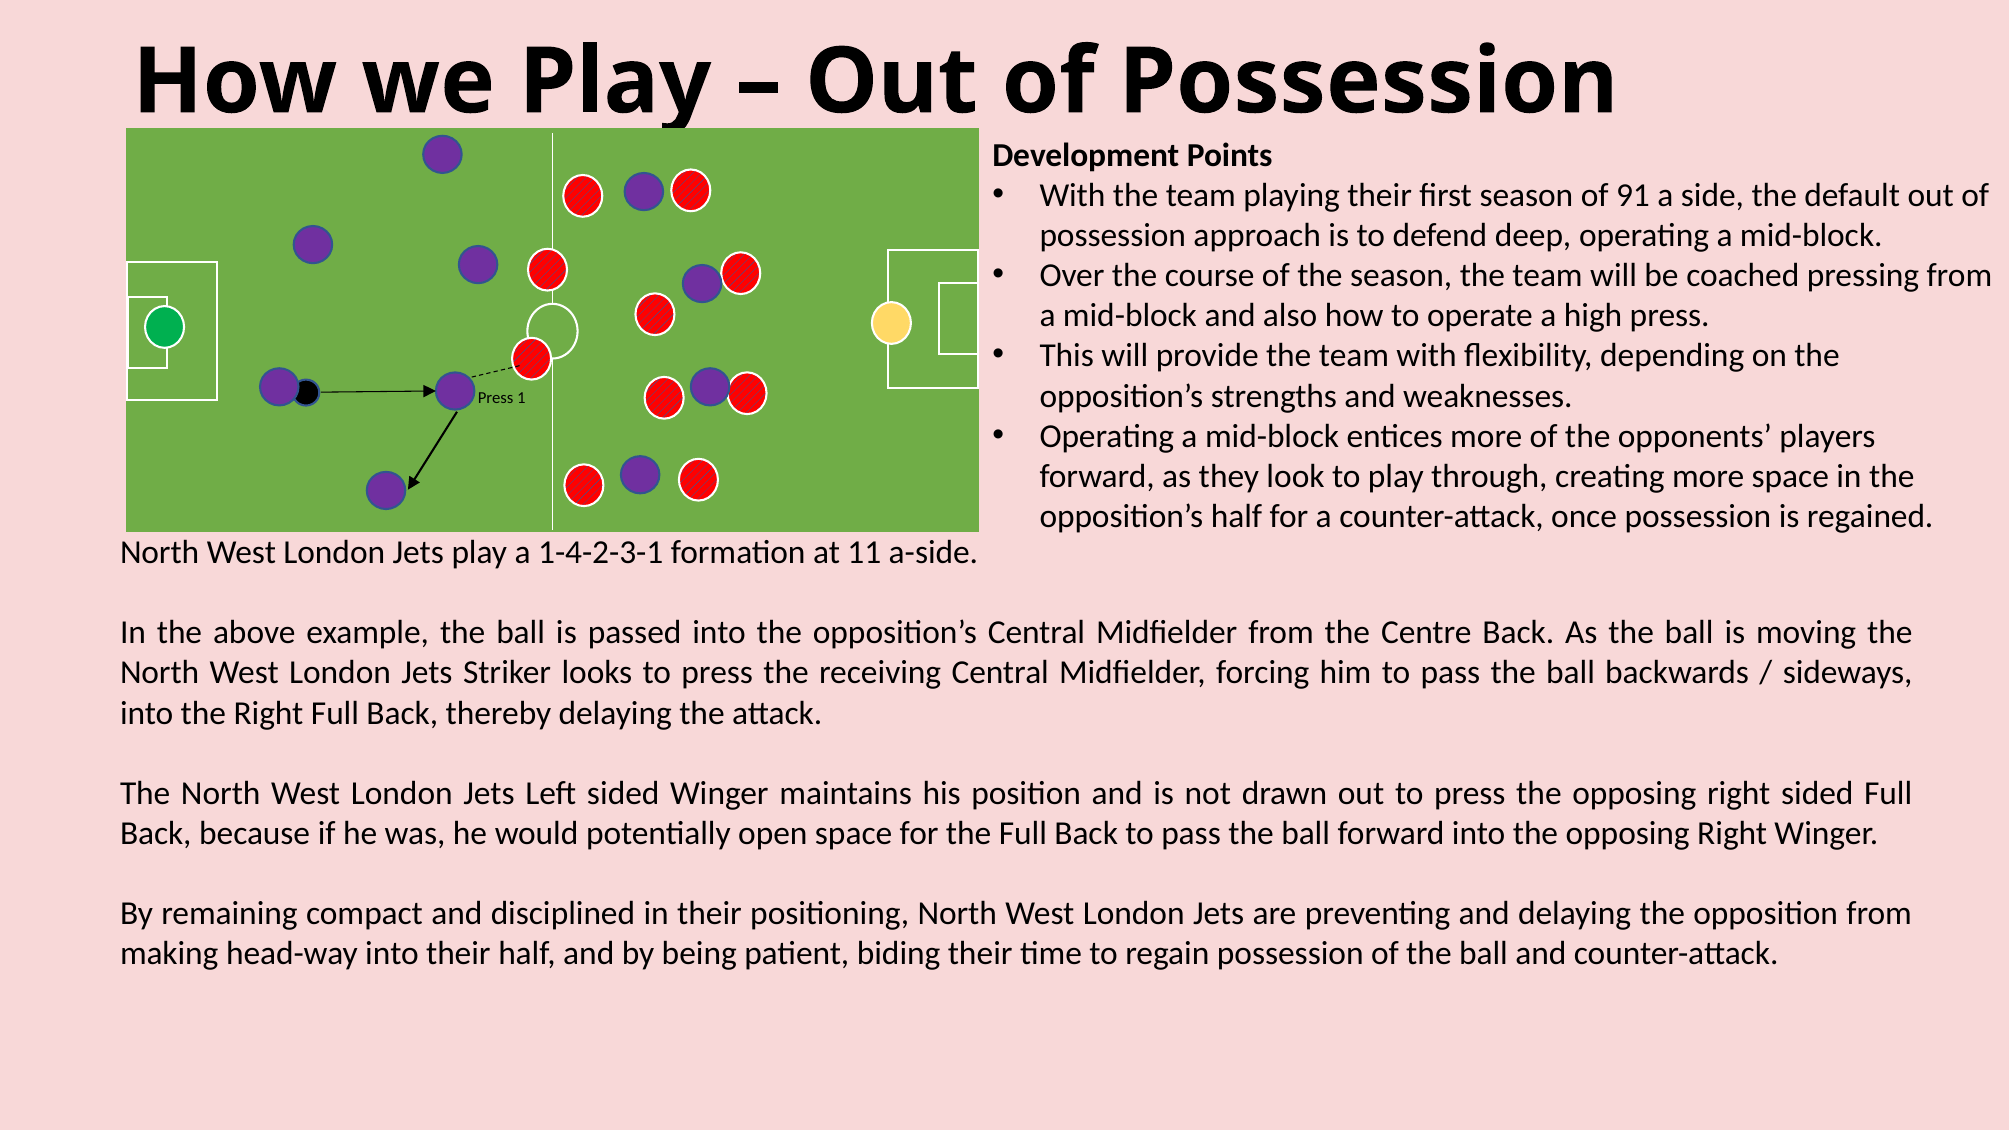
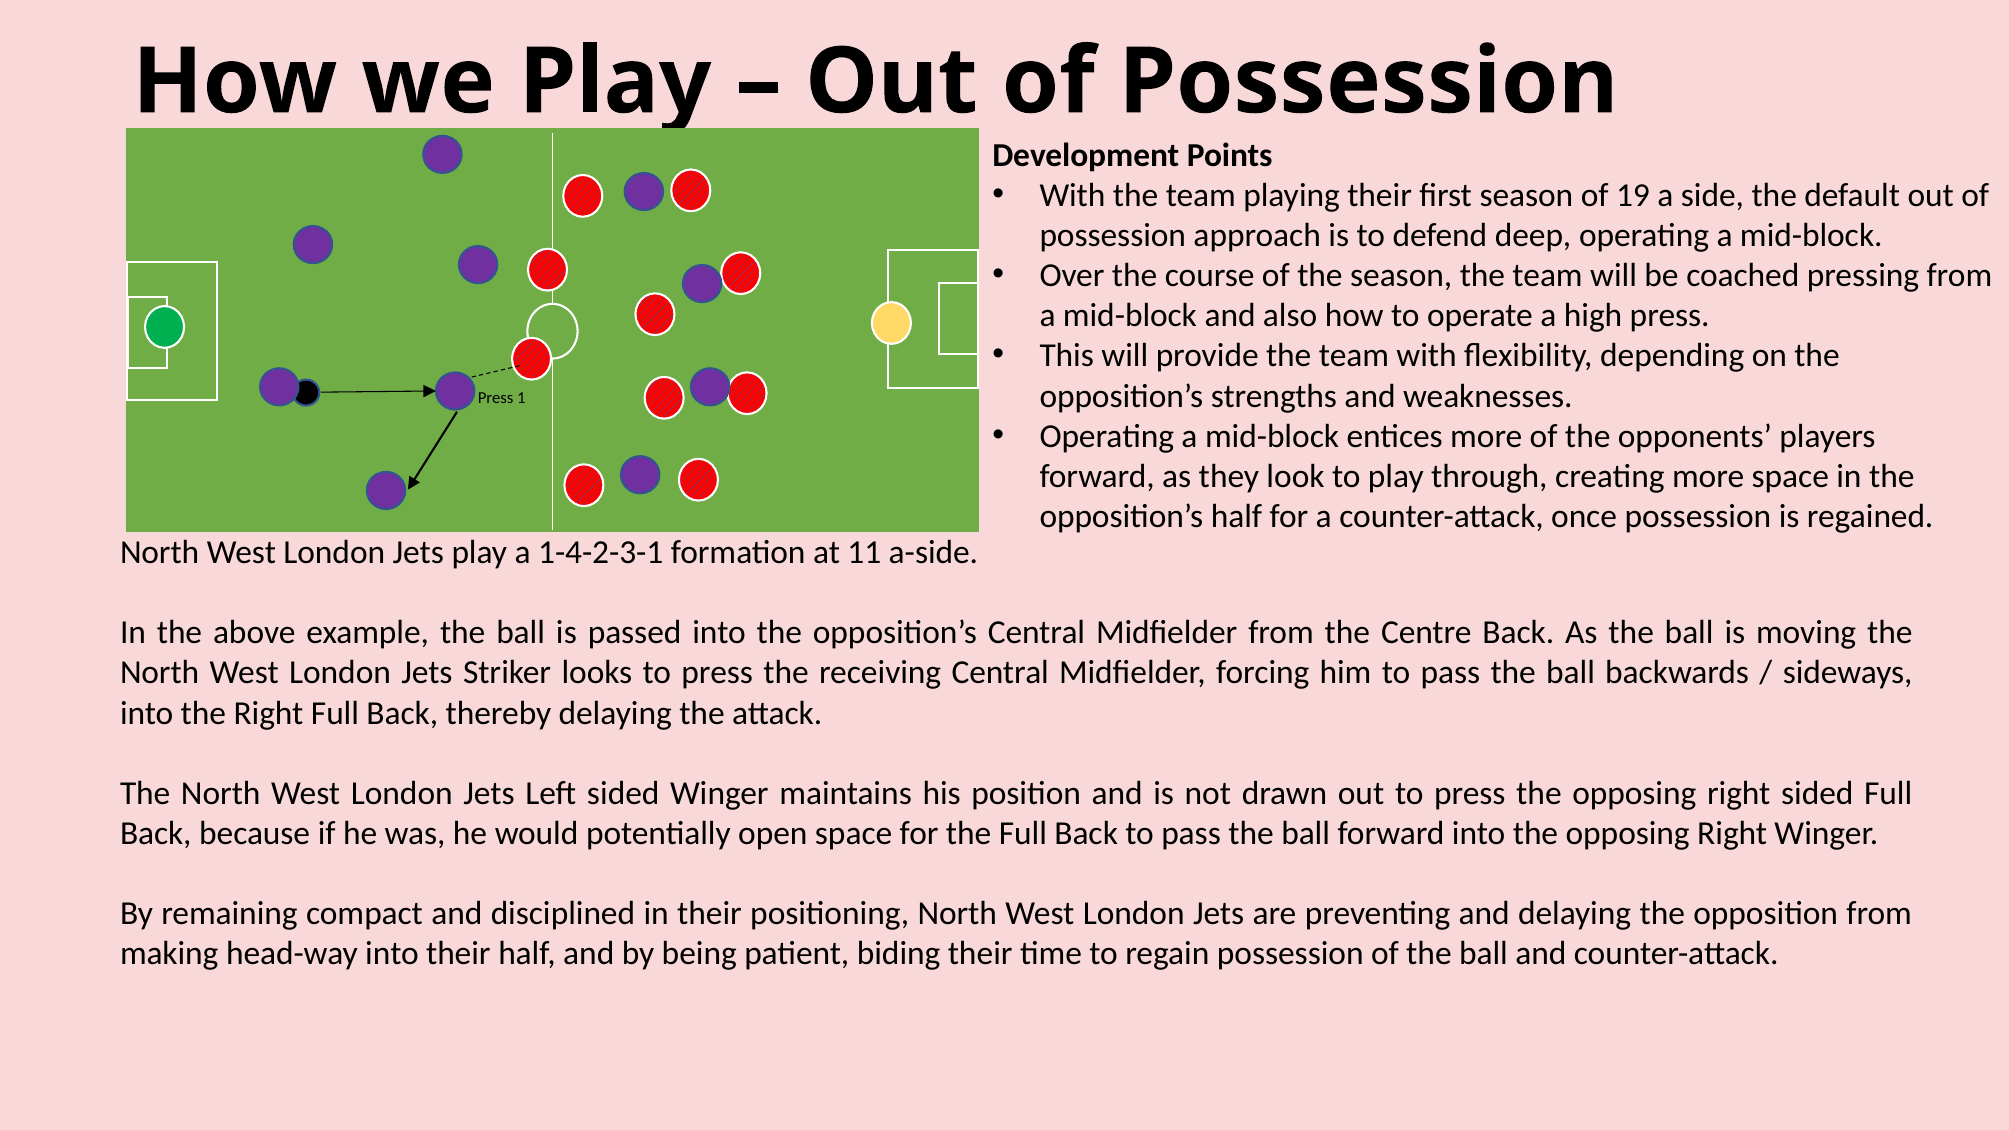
91: 91 -> 19 (1633, 195)
